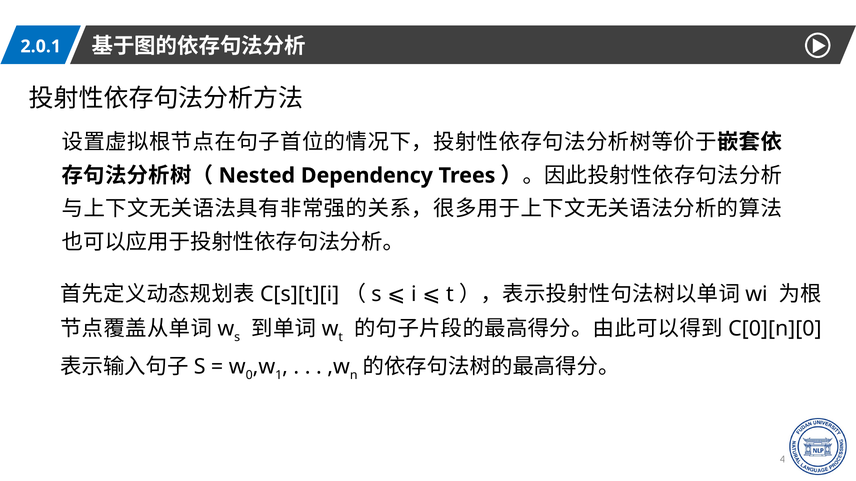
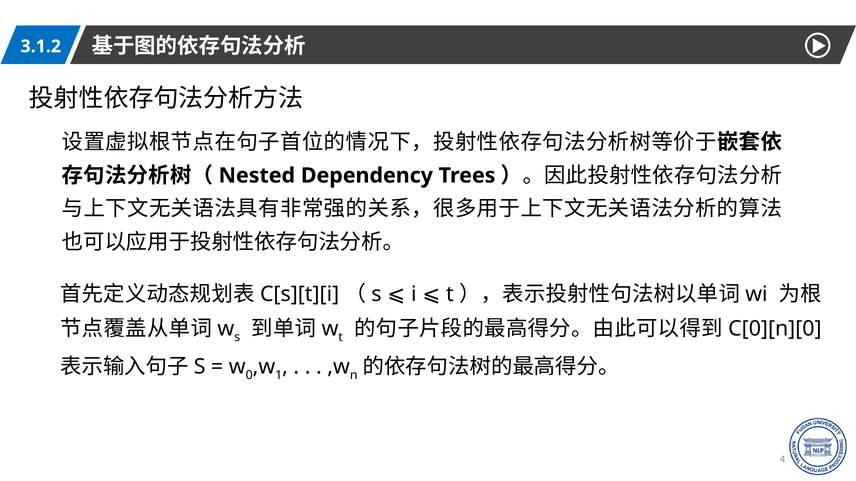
2.0.1: 2.0.1 -> 3.1.2 (41, 46)
